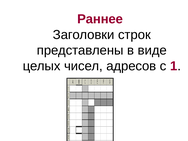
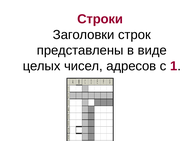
Раннее: Раннее -> Строки (100, 19)
